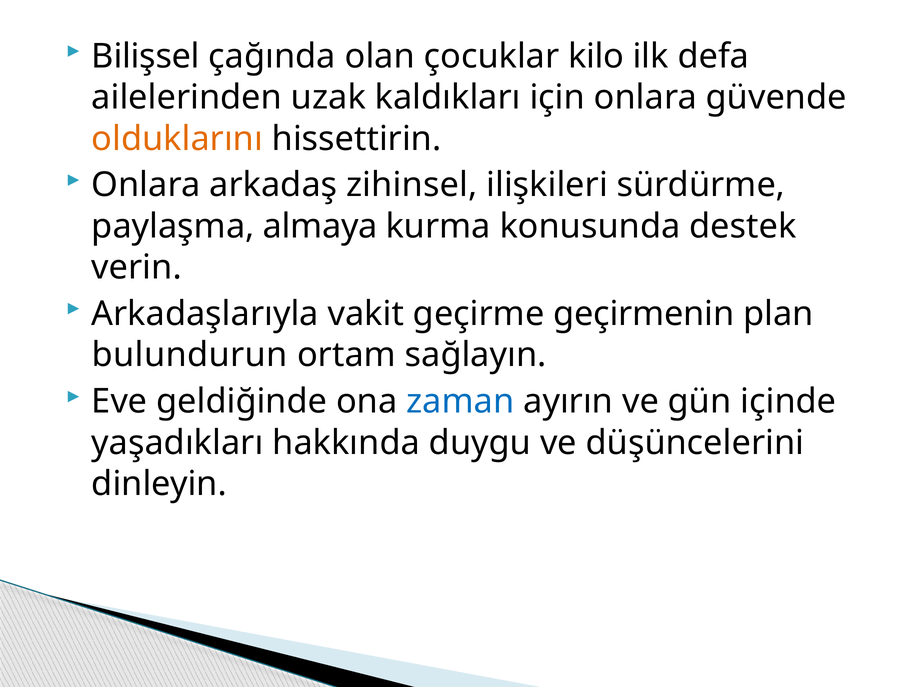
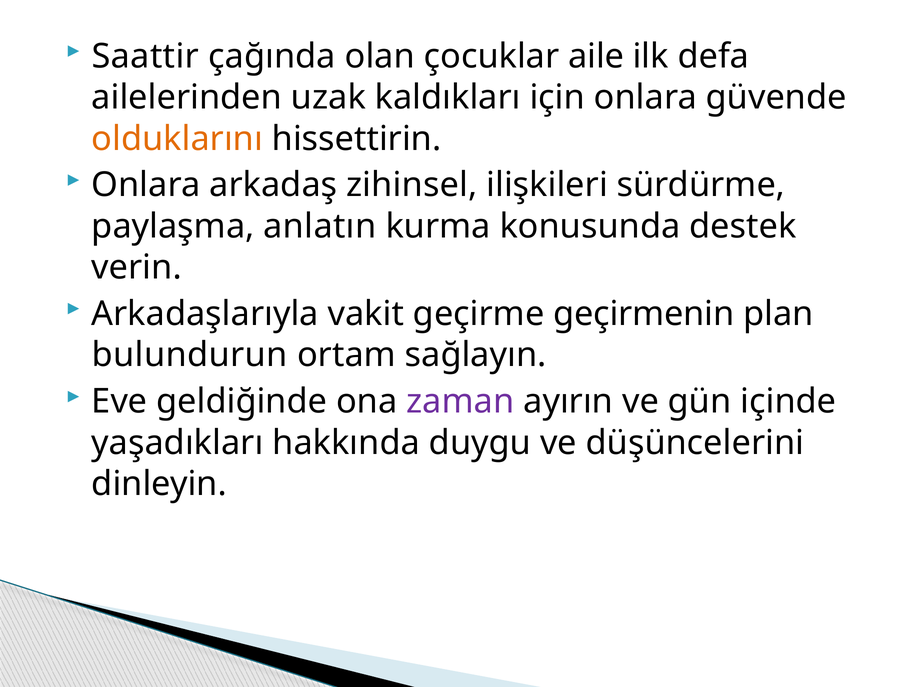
Bilişsel: Bilişsel -> Saattir (145, 56)
kilo: kilo -> aile (596, 56)
almaya: almaya -> anlatın (320, 226)
zaman colour: blue -> purple (460, 401)
